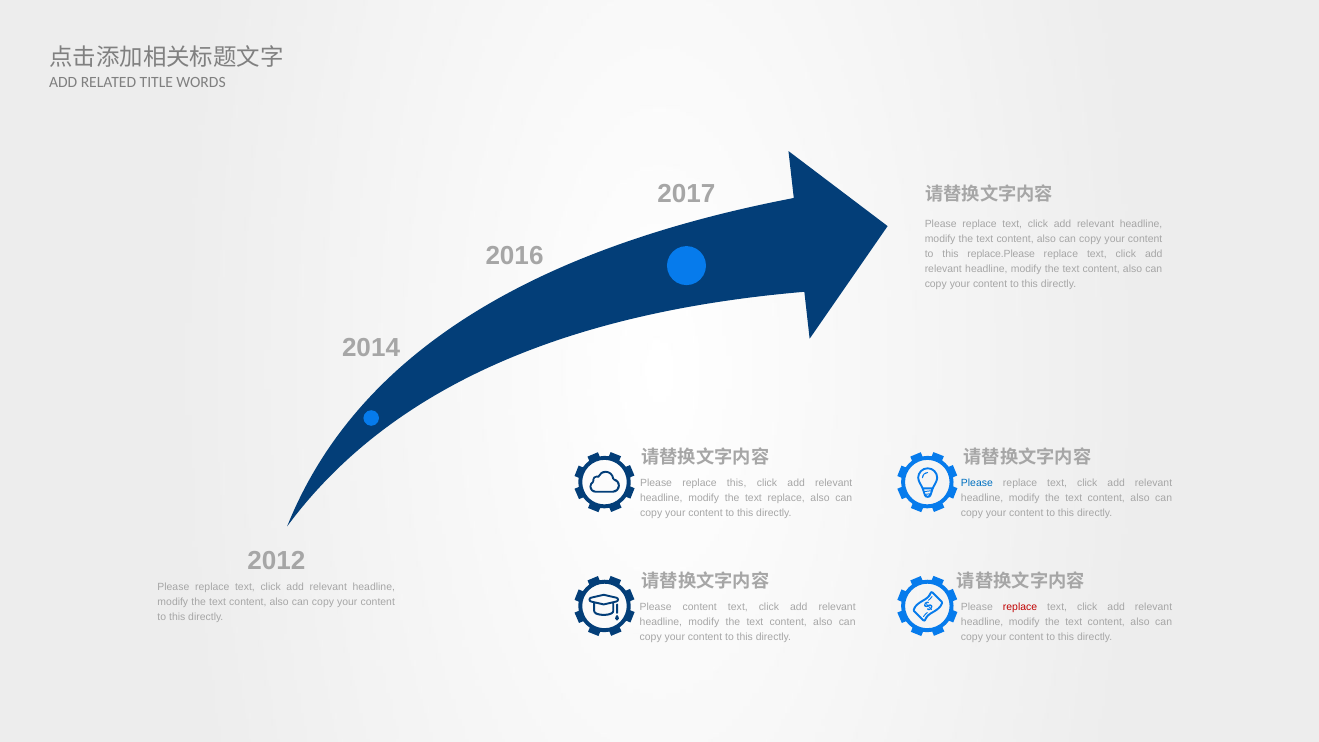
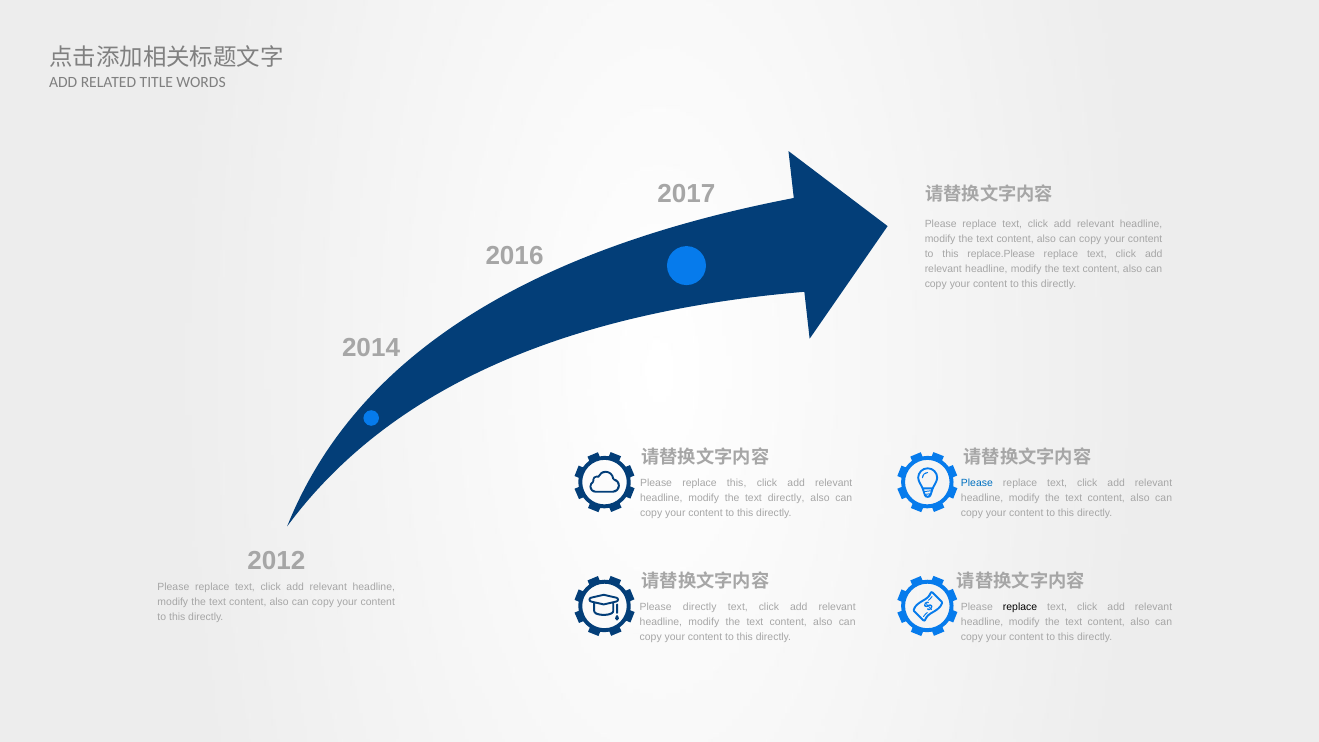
text replace: replace -> directly (786, 498)
Please content: content -> directly (700, 607)
replace colour: red -> black (1020, 607)
